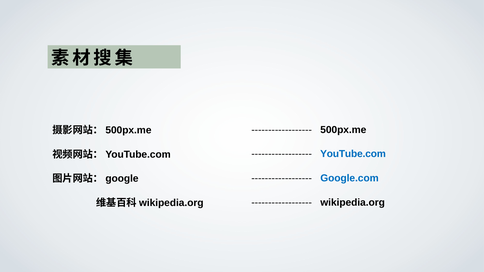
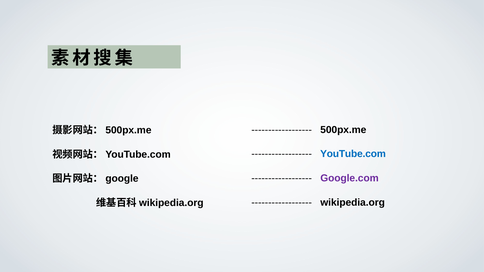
Google.com colour: blue -> purple (350, 178)
